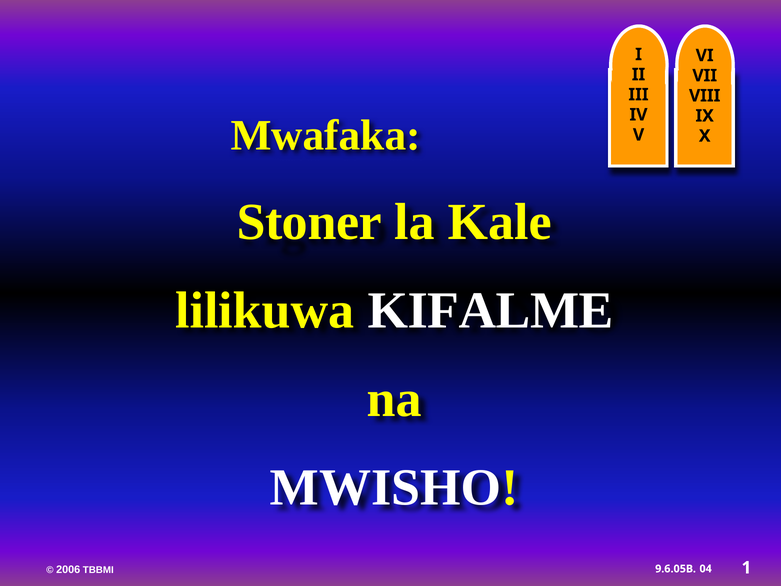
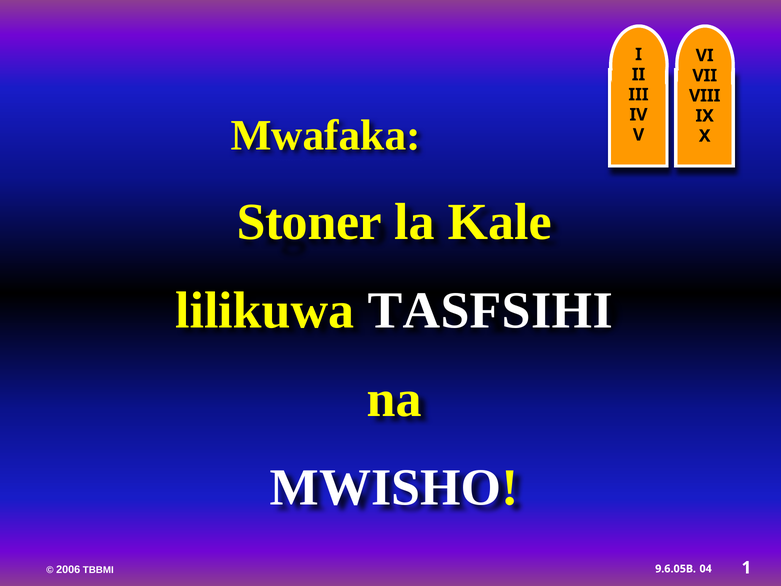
KIFALME: KIFALME -> TASFSIHI (490, 311)
